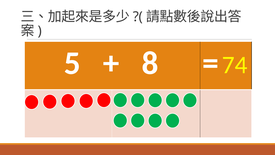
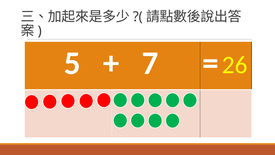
8: 8 -> 7 (150, 63)
74: 74 -> 26 (235, 65)
